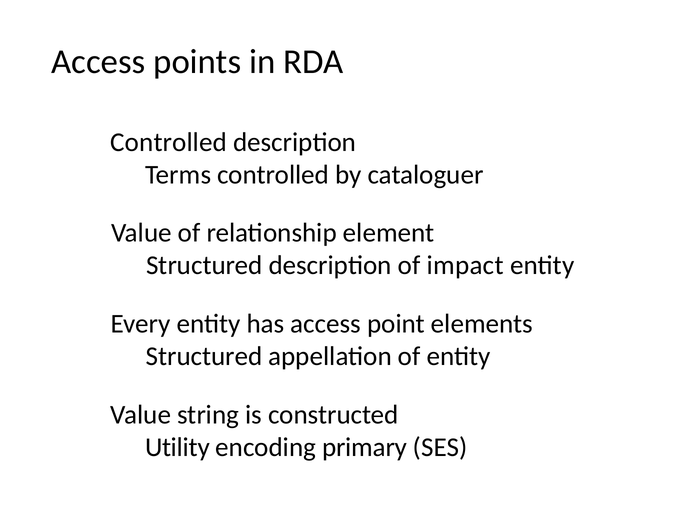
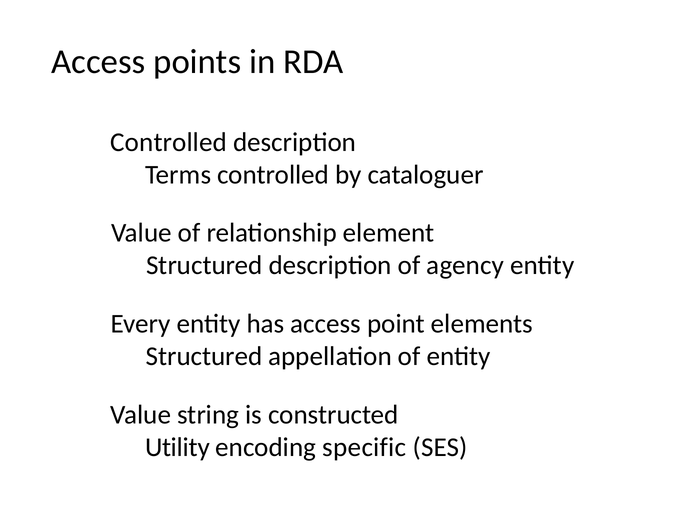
impact: impact -> agency (465, 265)
primary: primary -> specific (364, 447)
